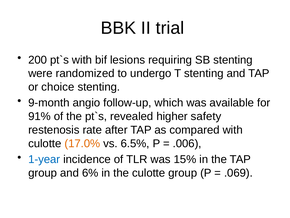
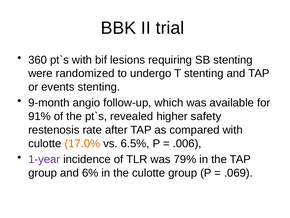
200: 200 -> 360 (38, 60)
choice: choice -> events (58, 87)
1-year colour: blue -> purple (44, 159)
15%: 15% -> 79% (185, 159)
